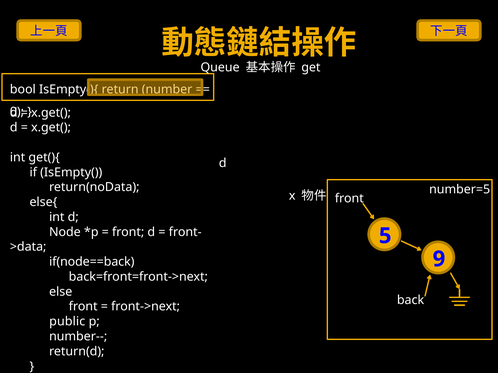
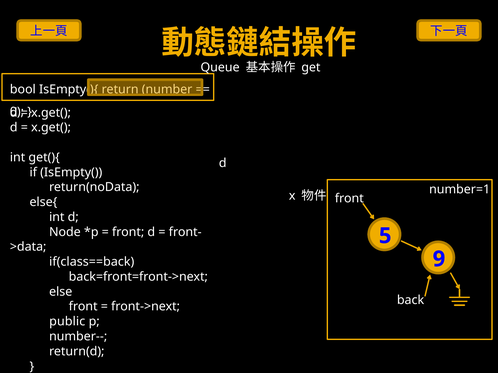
number=5: number=5 -> number=1 (460, 190)
if(node==back: if(node==back -> if(class==back (92, 262)
